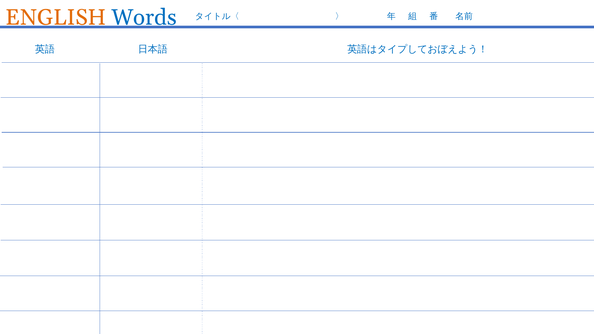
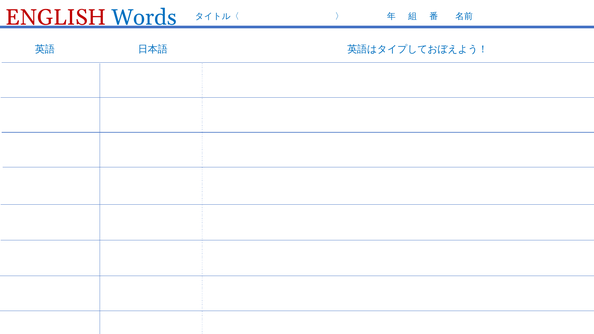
ENGLISH colour: orange -> red (56, 18)
